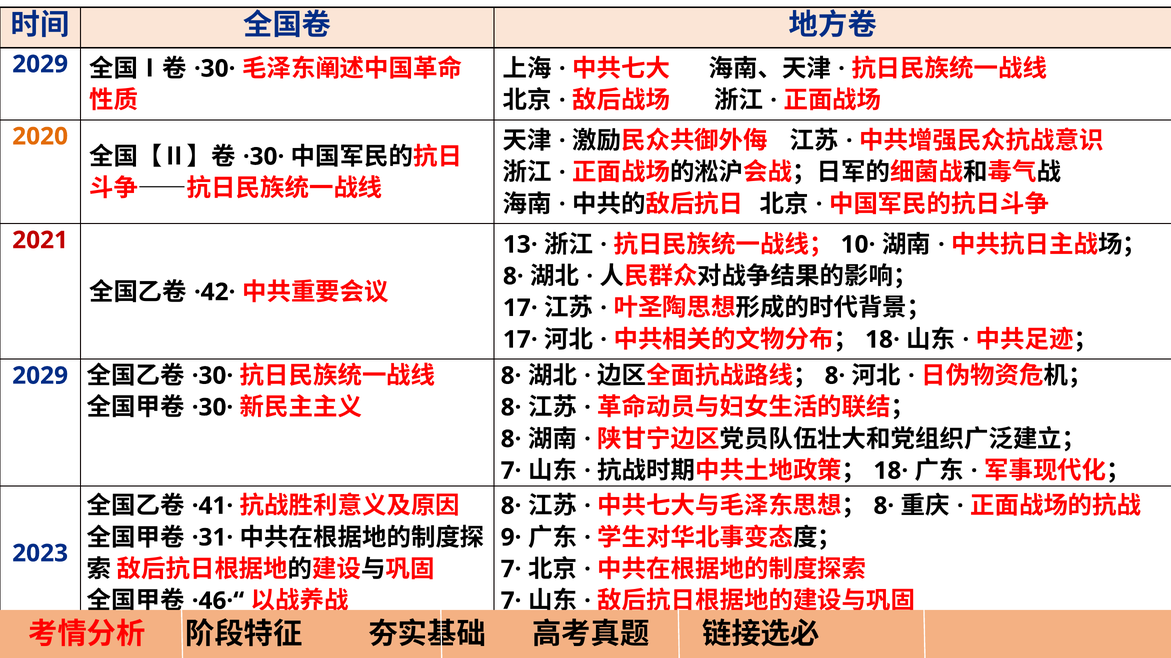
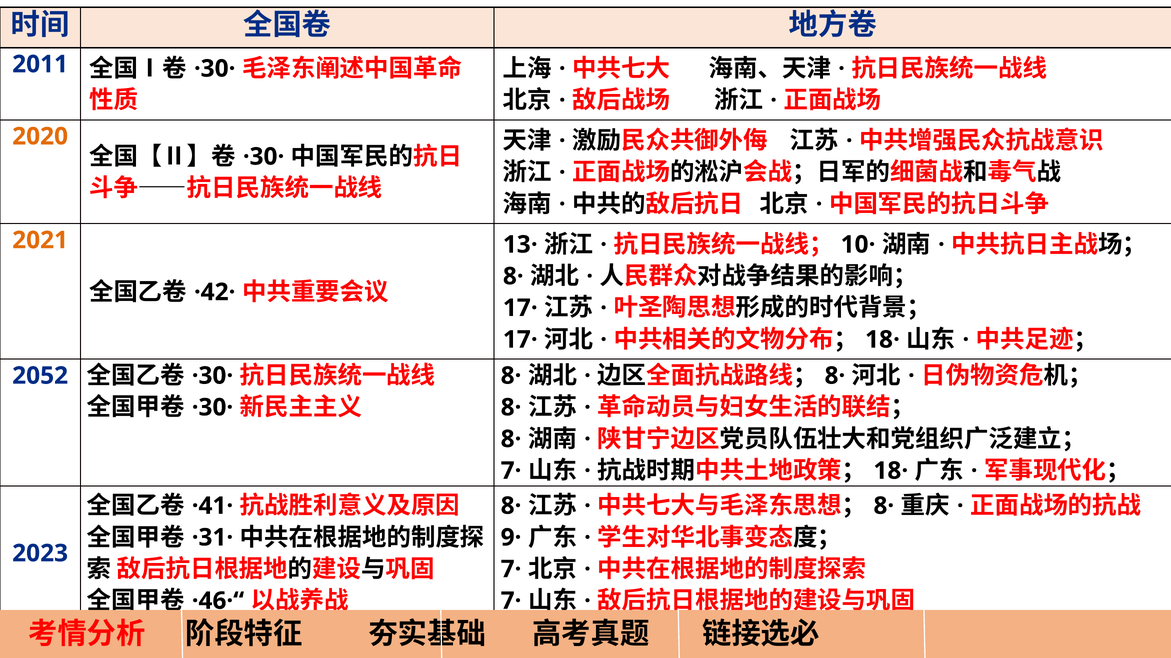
2029: 2029 -> 2011 (40, 64)
2021 colour: red -> orange (40, 240)
2029: 2029 -> 2052 (40, 376)
